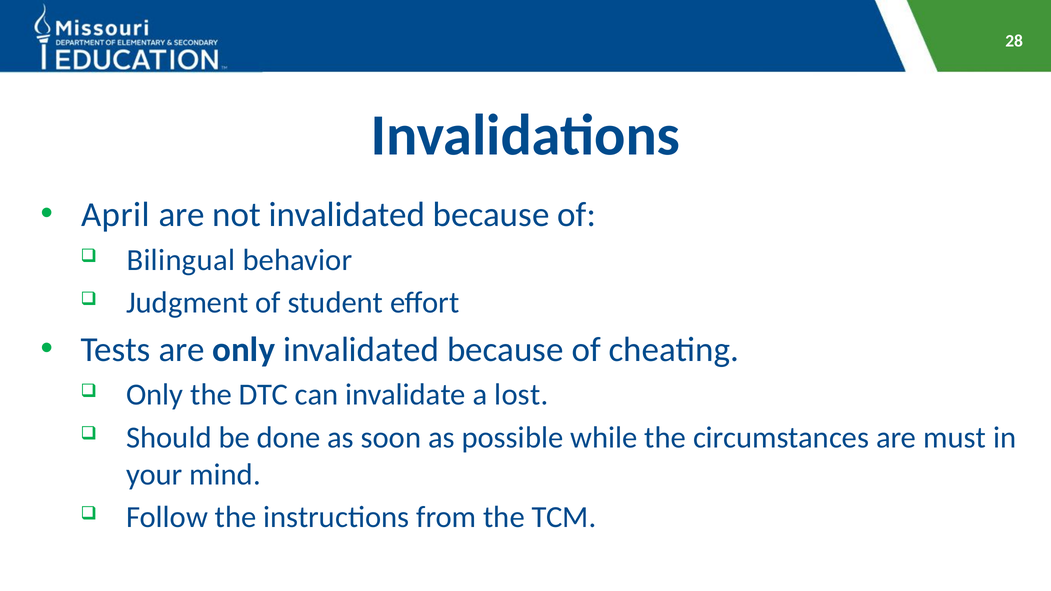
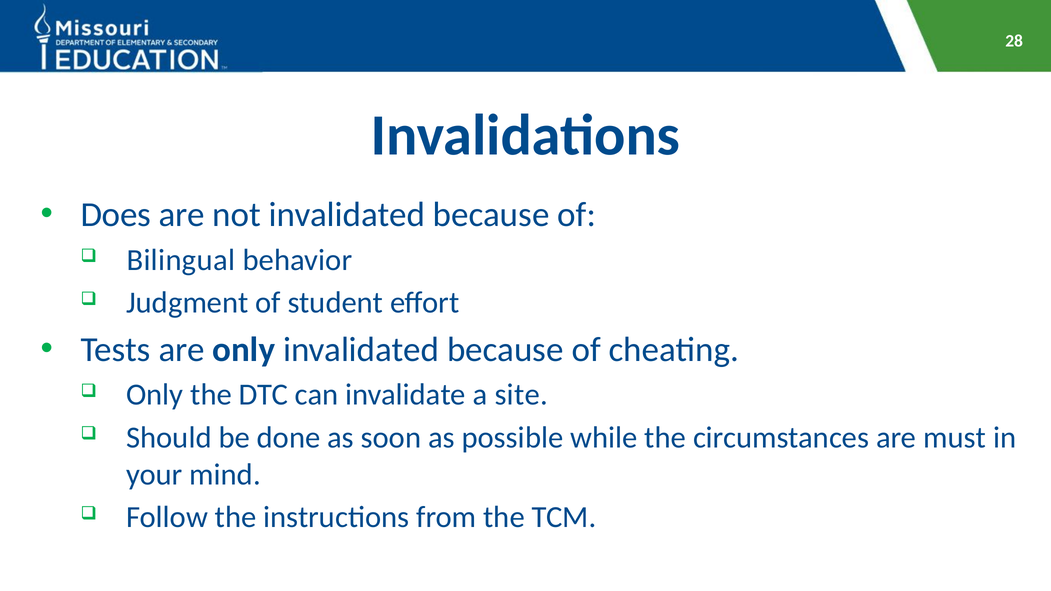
April: April -> Does (116, 215)
lost: lost -> site (521, 395)
